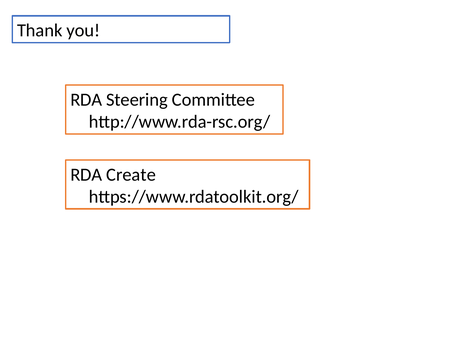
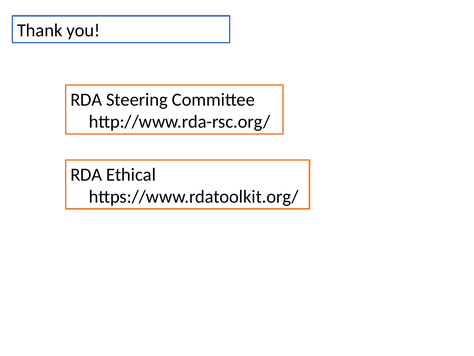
Create: Create -> Ethical (131, 174)
